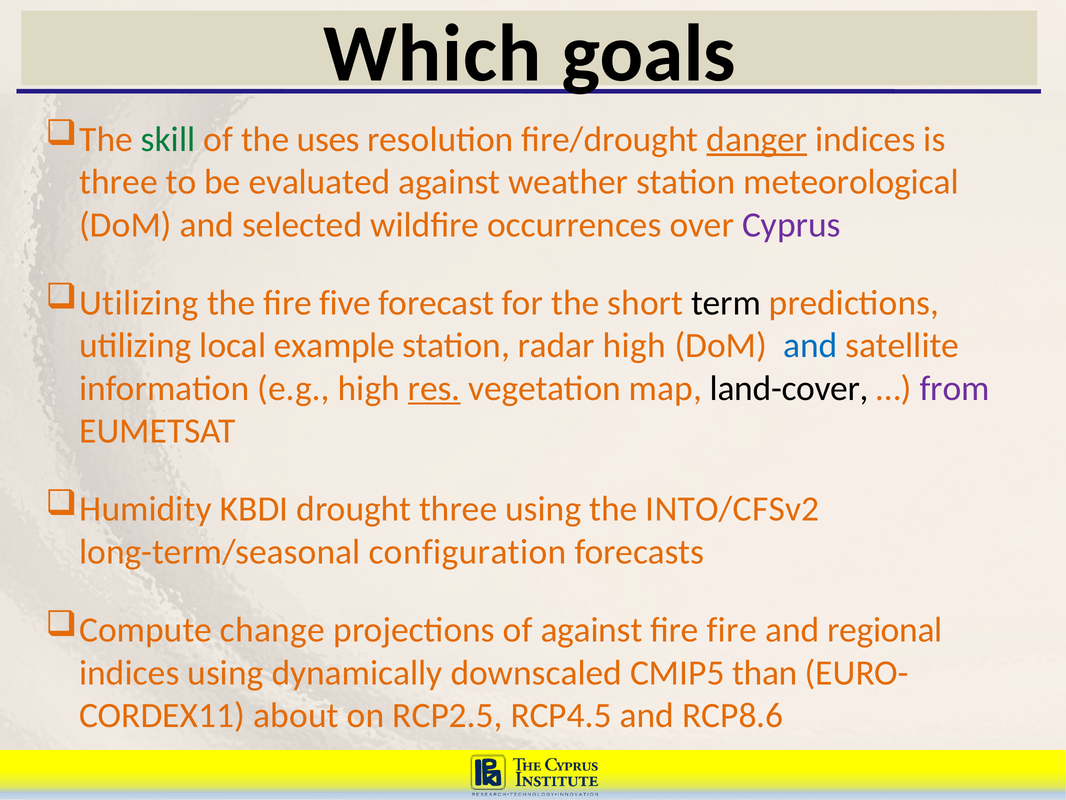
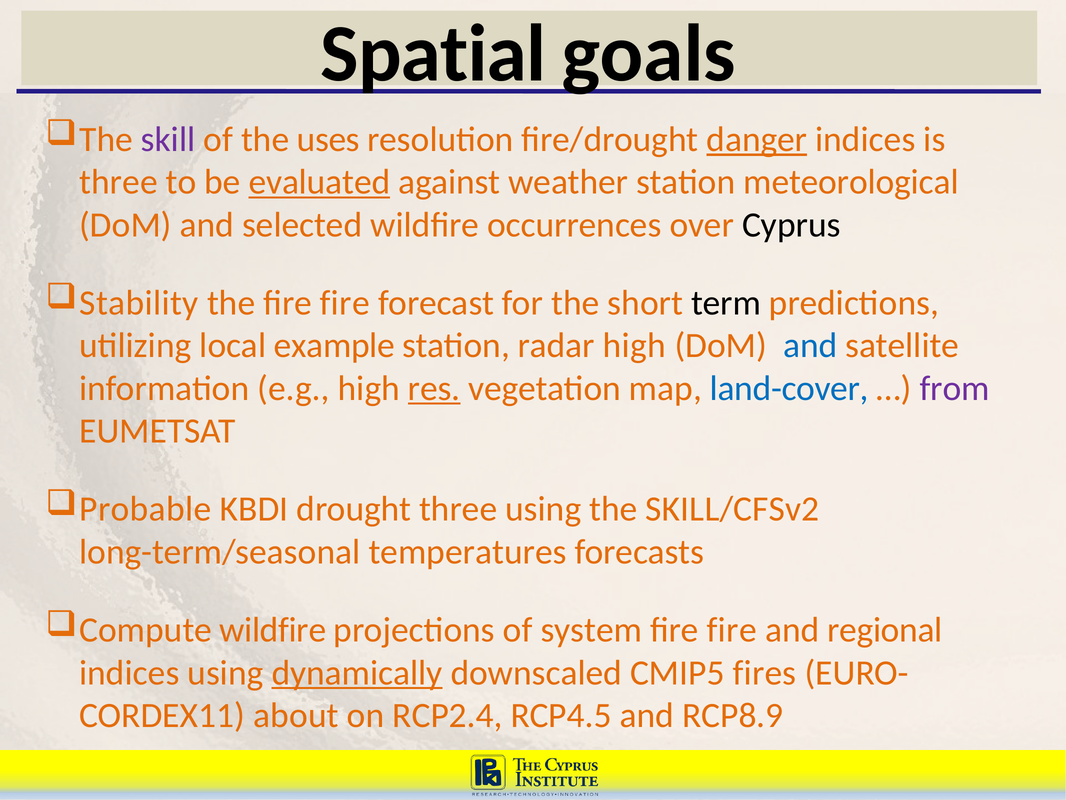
Which: Which -> Spatial (433, 54)
skill colour: green -> purple (168, 139)
evaluated underline: none -> present (319, 182)
Cyprus colour: purple -> black (791, 225)
Utilizing: Utilizing -> Stability (139, 303)
the fire five: five -> fire (345, 303)
land-cover colour: black -> blue (789, 388)
Humidity: Humidity -> Probable (145, 509)
INTO/CFSv2: INTO/CFSv2 -> SKILL/CFSv2 (732, 509)
configuration: configuration -> temperatures (468, 552)
Compute change: change -> wildfire (273, 630)
of against: against -> system (591, 630)
dynamically underline: none -> present (357, 672)
than: than -> fires (765, 672)
RCP2.5: RCP2.5 -> RCP2.4 (447, 715)
RCP8.6: RCP8.6 -> RCP8.9 (733, 715)
